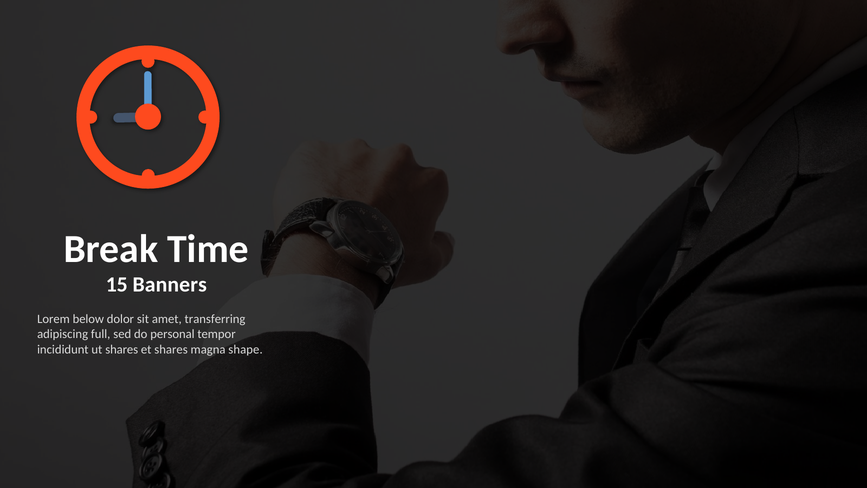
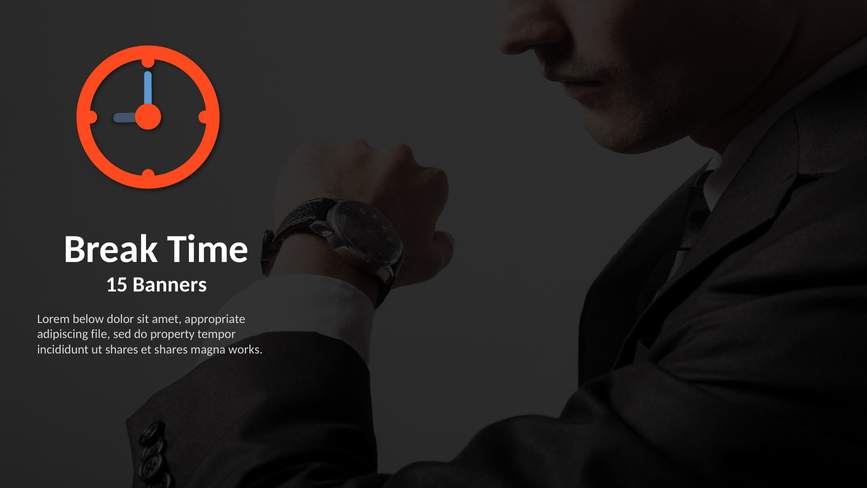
transferring: transferring -> appropriate (215, 319)
full: full -> file (101, 334)
personal: personal -> property (172, 334)
shape: shape -> works (246, 349)
